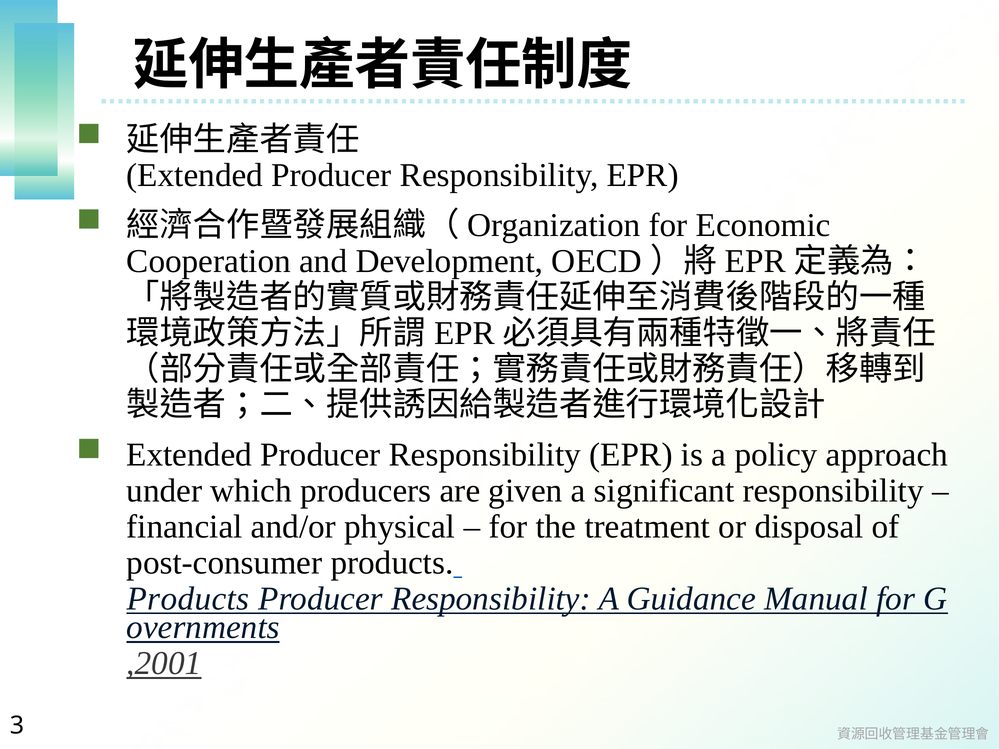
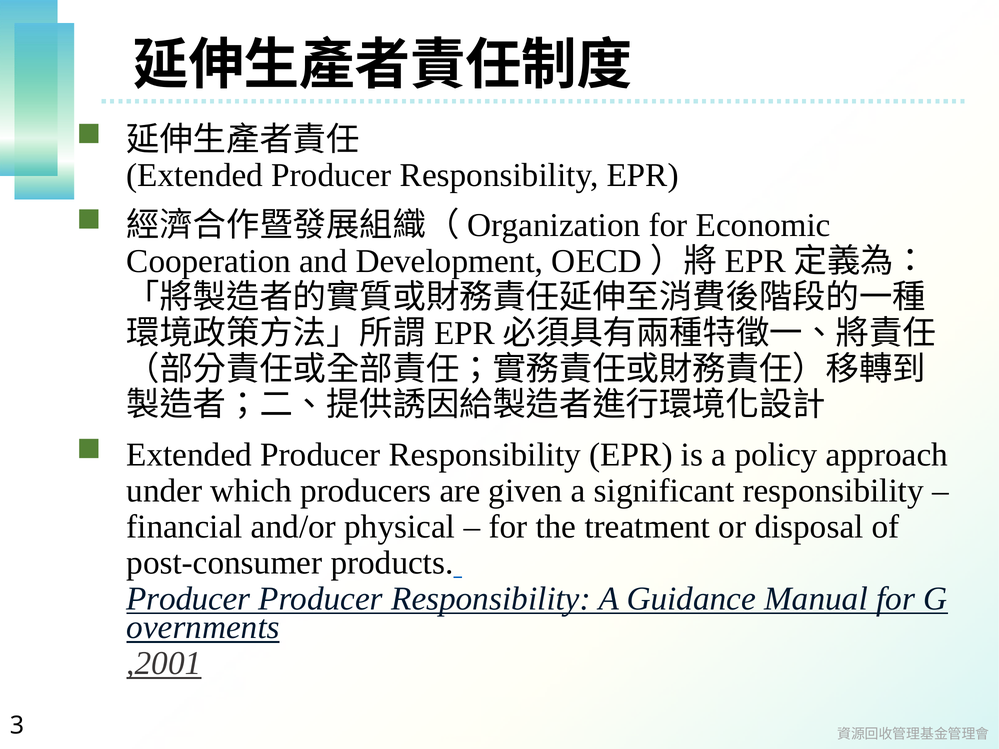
Products: Products -> Producer (188, 599)
